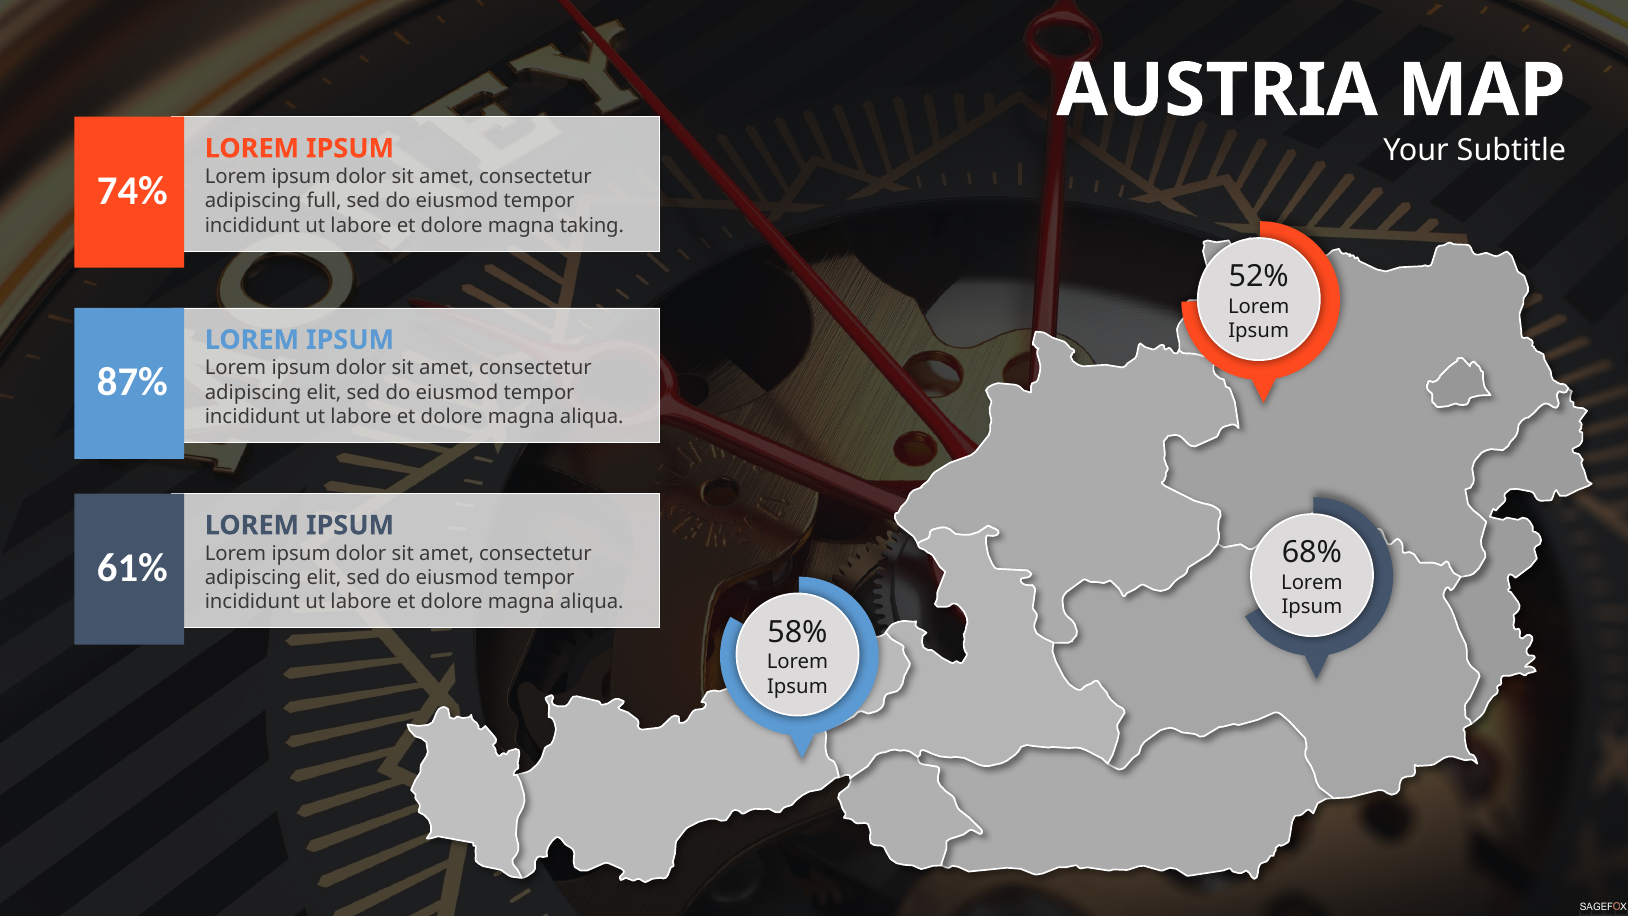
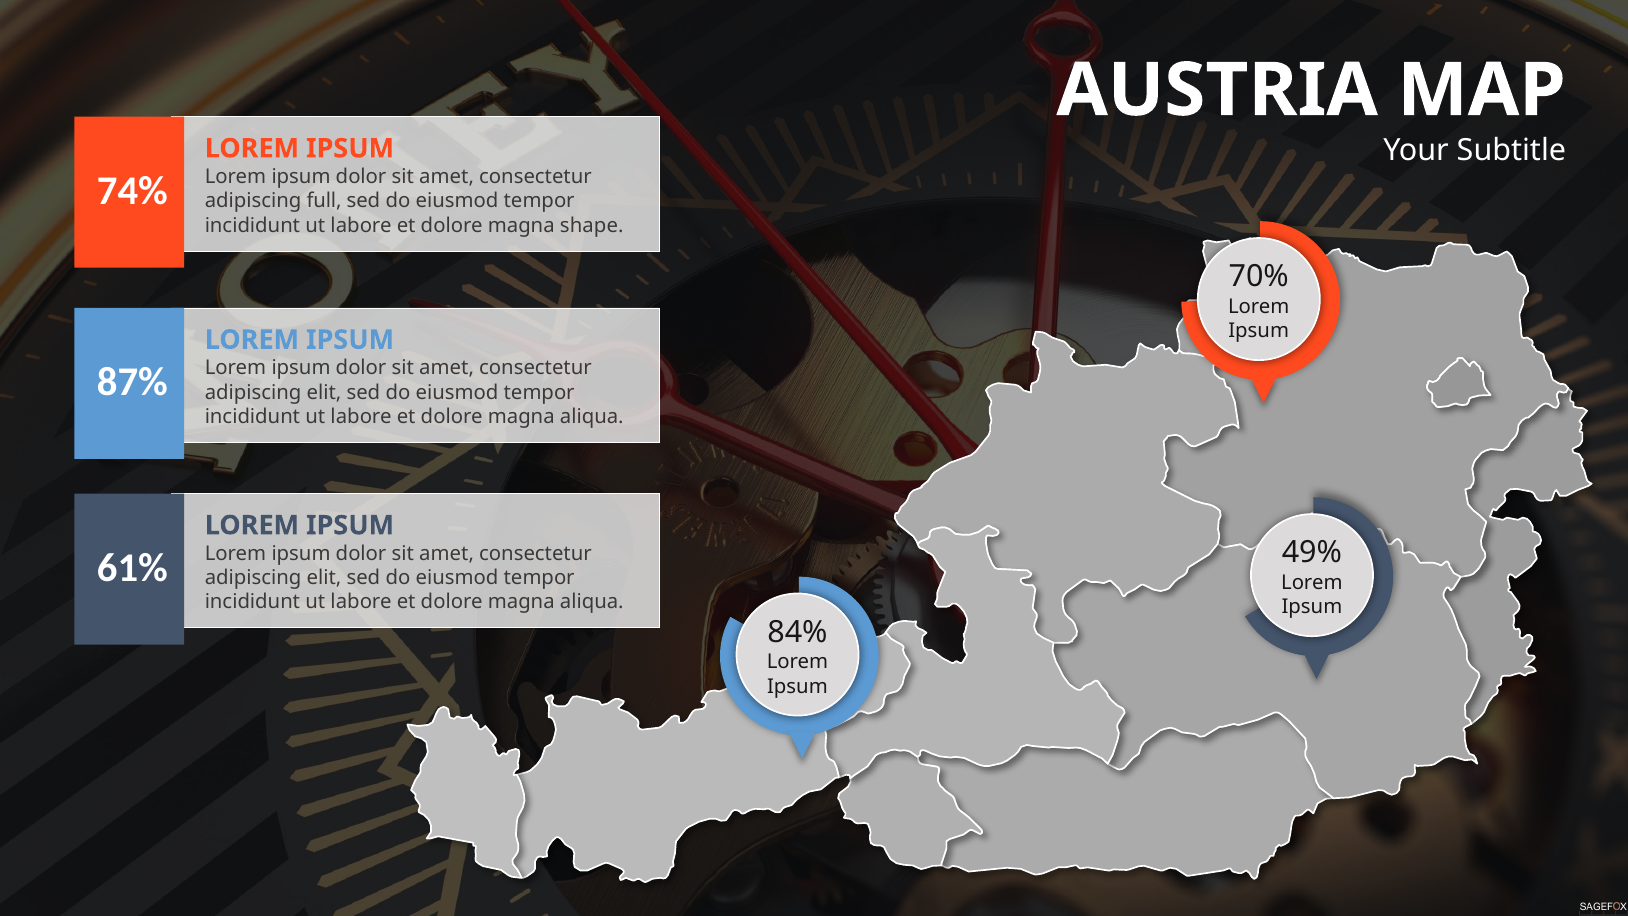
taking: taking -> shape (592, 225)
52%: 52% -> 70% (1259, 277)
68%: 68% -> 49% (1312, 553)
58%: 58% -> 84% (797, 632)
